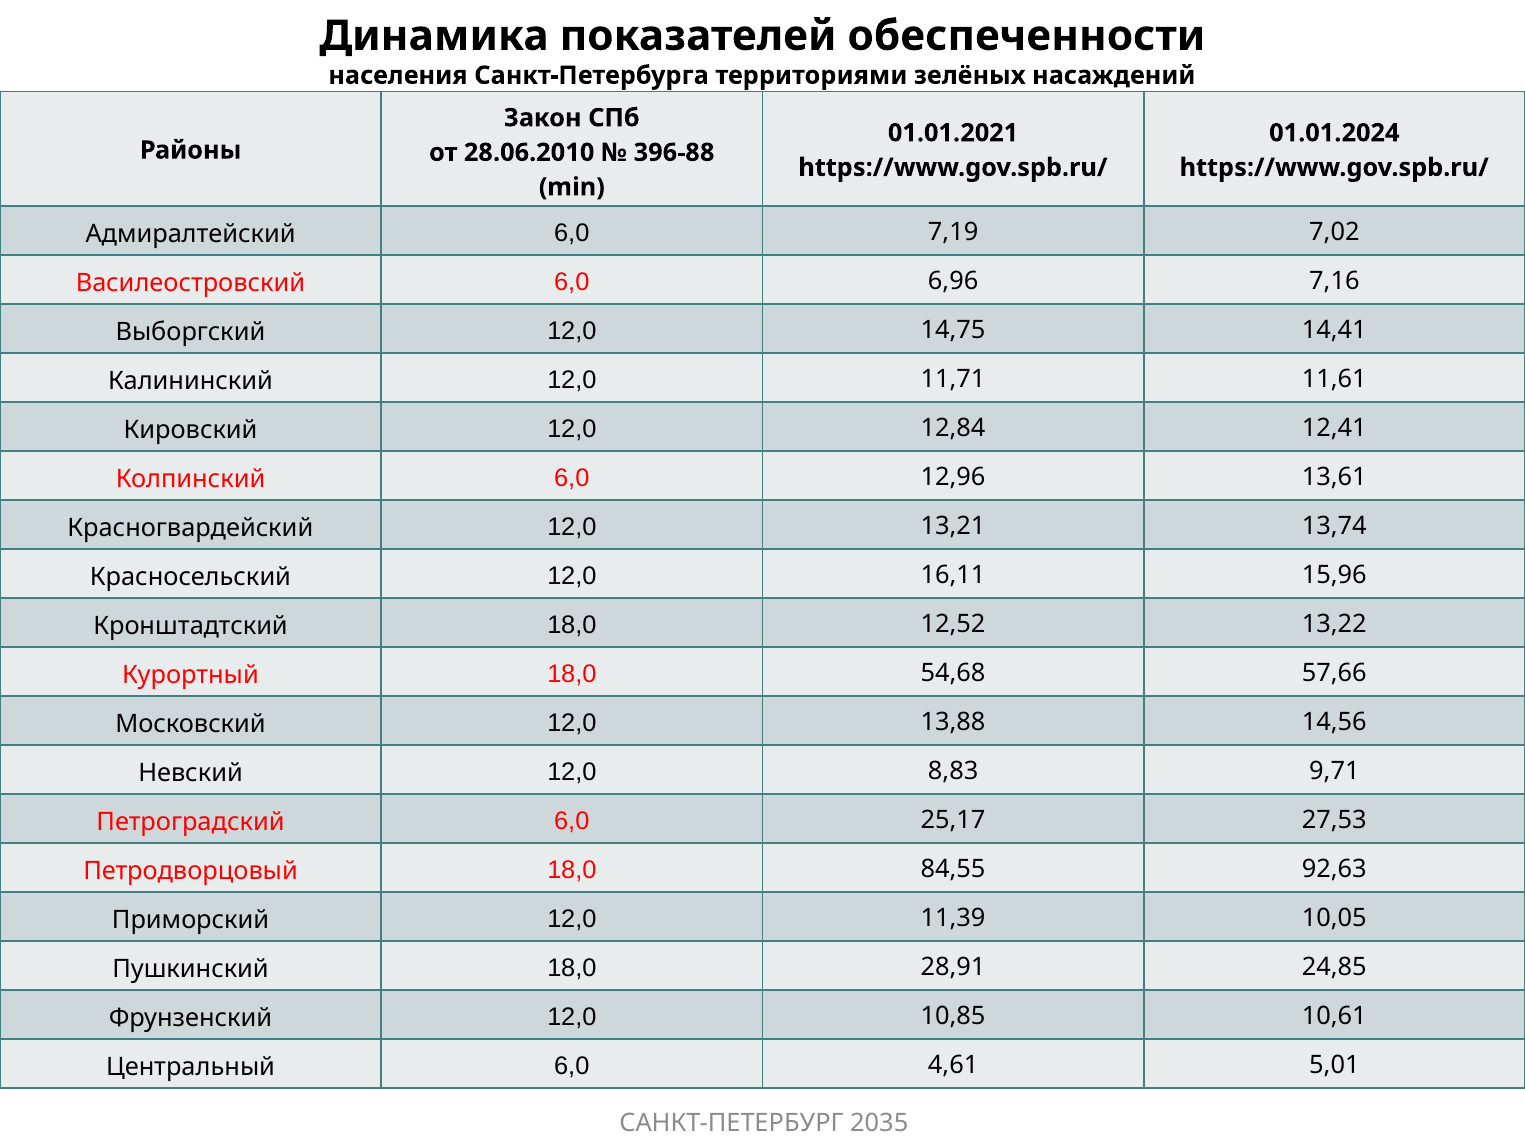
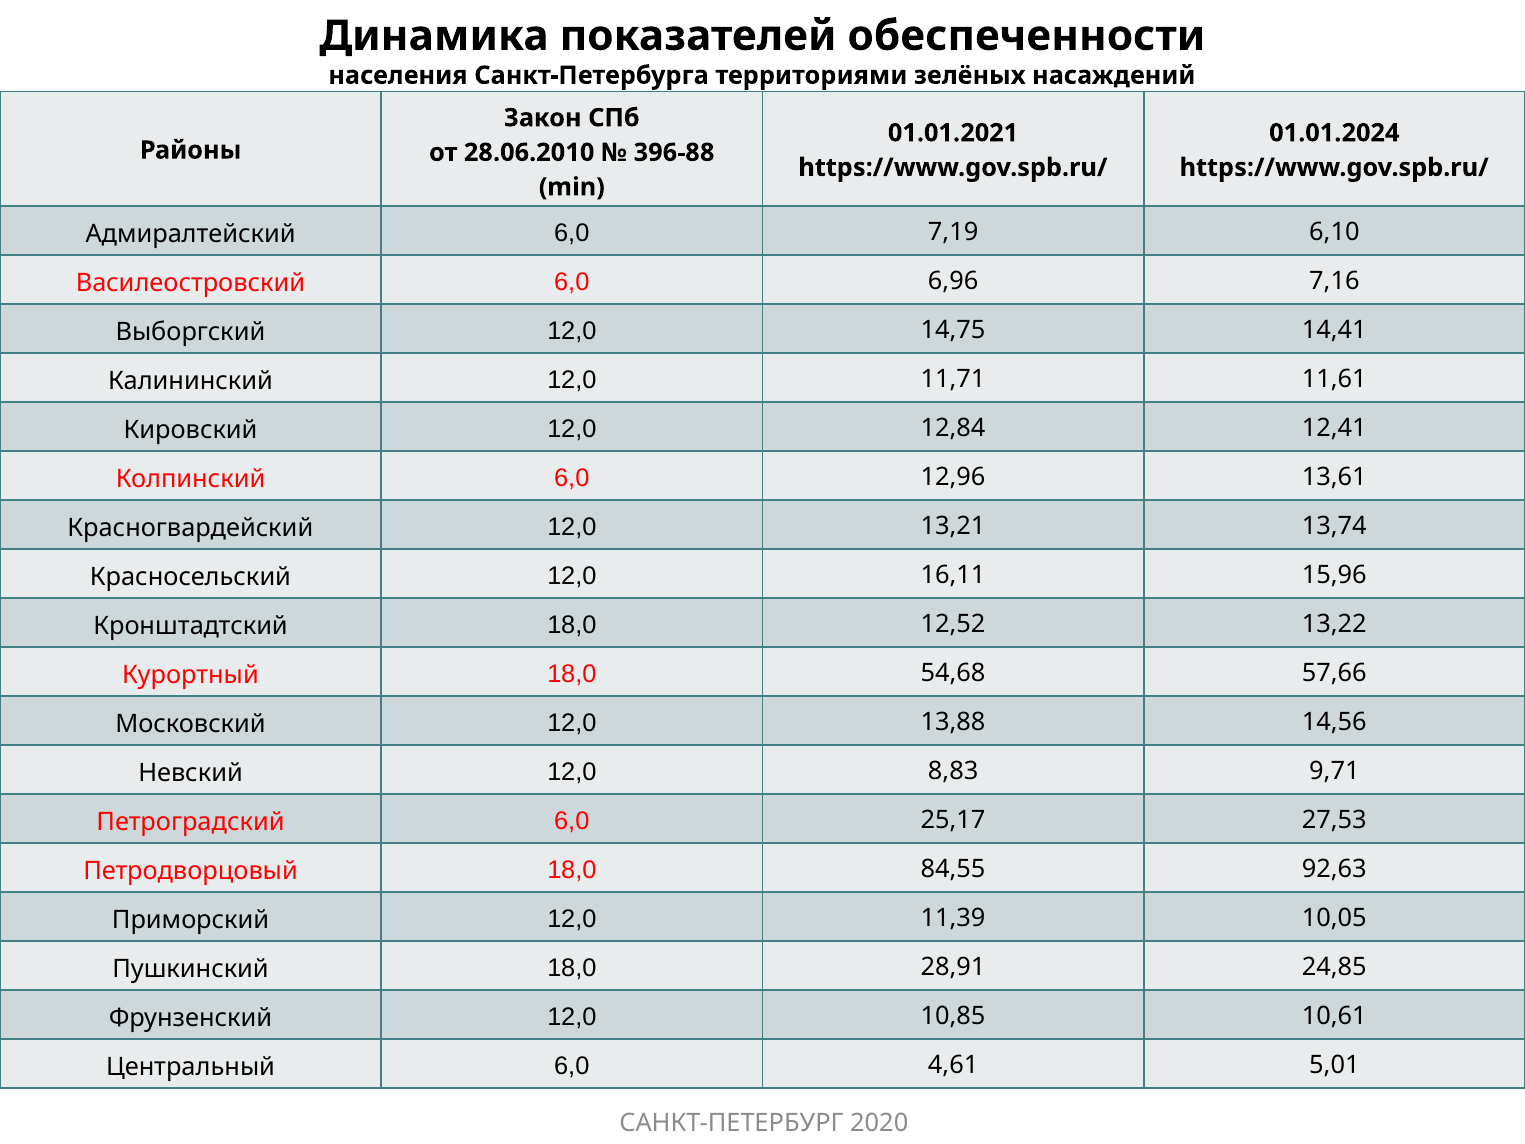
7,02: 7,02 -> 6,10 (1334, 232)
2035: 2035 -> 2020 (879, 1123)
